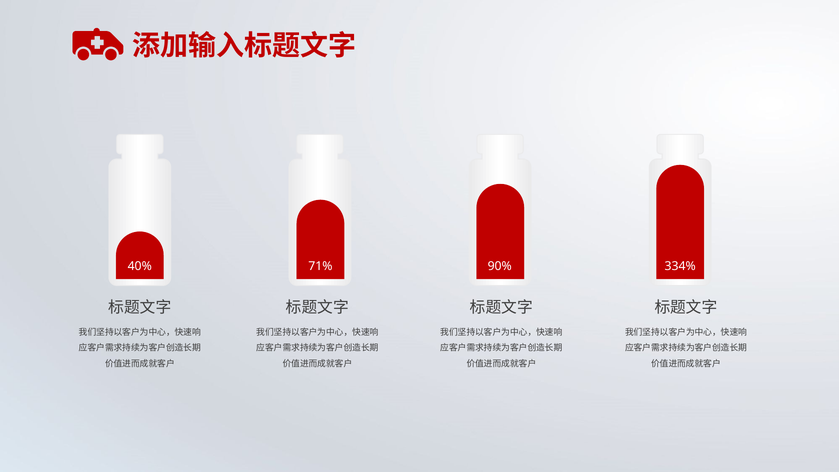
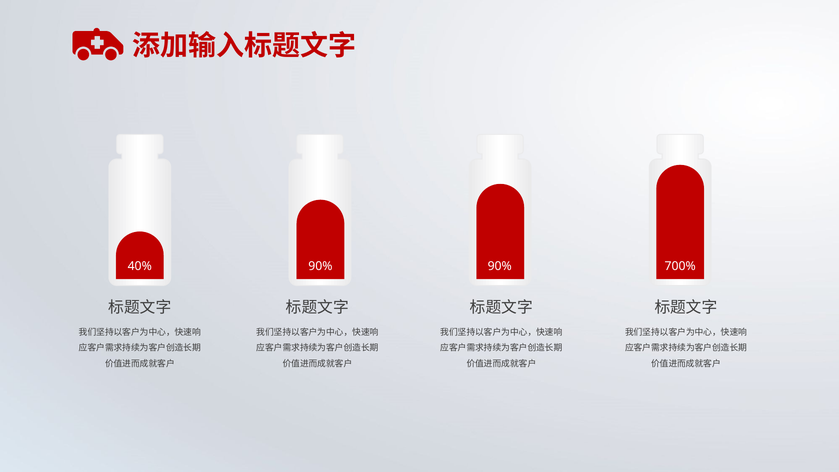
71%: 71% -> 90% (320, 266)
334%: 334% -> 700% (680, 266)
